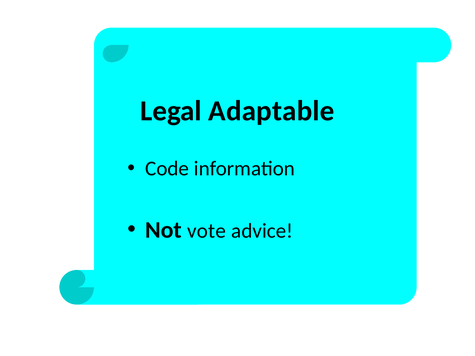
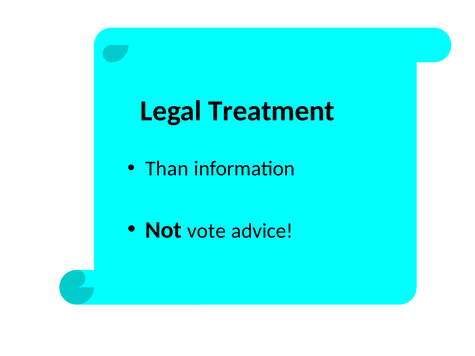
Adaptable: Adaptable -> Treatment (271, 111)
Code: Code -> Than (167, 169)
